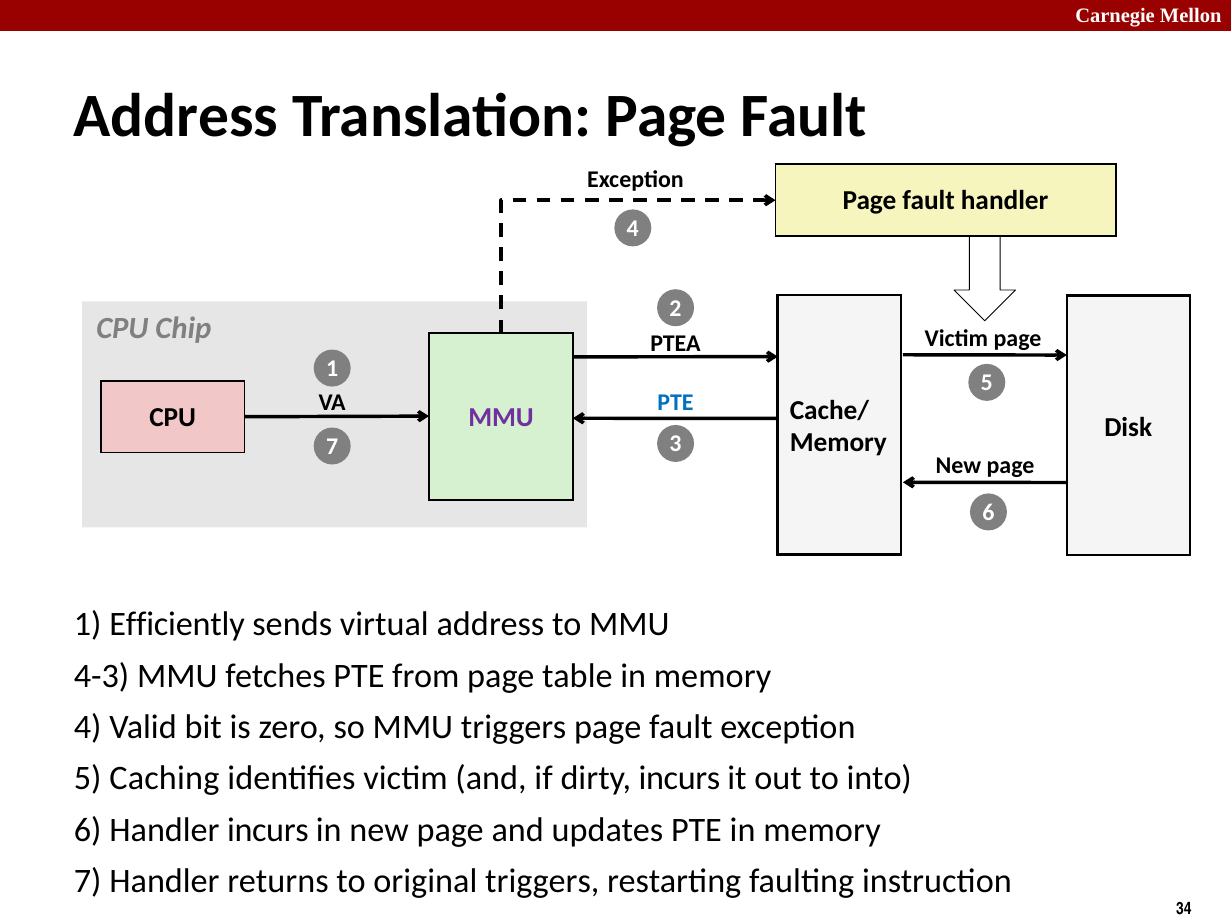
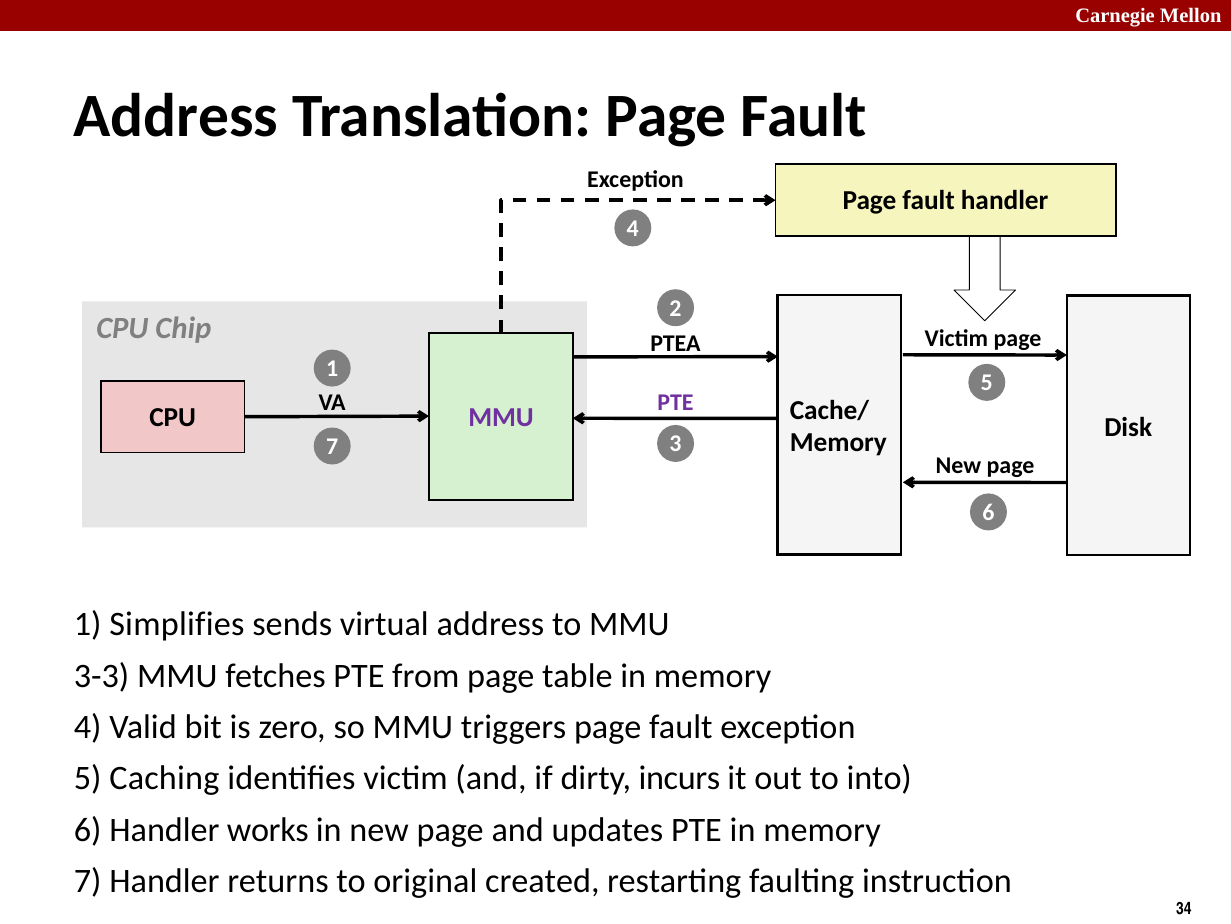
PTE colour: blue -> purple (676, 403)
Efficiently: Efficiently -> Simplifies (177, 624)
4-3: 4-3 -> 3-3 (102, 675)
Handler incurs: incurs -> works (268, 829)
original triggers: triggers -> created (542, 881)
